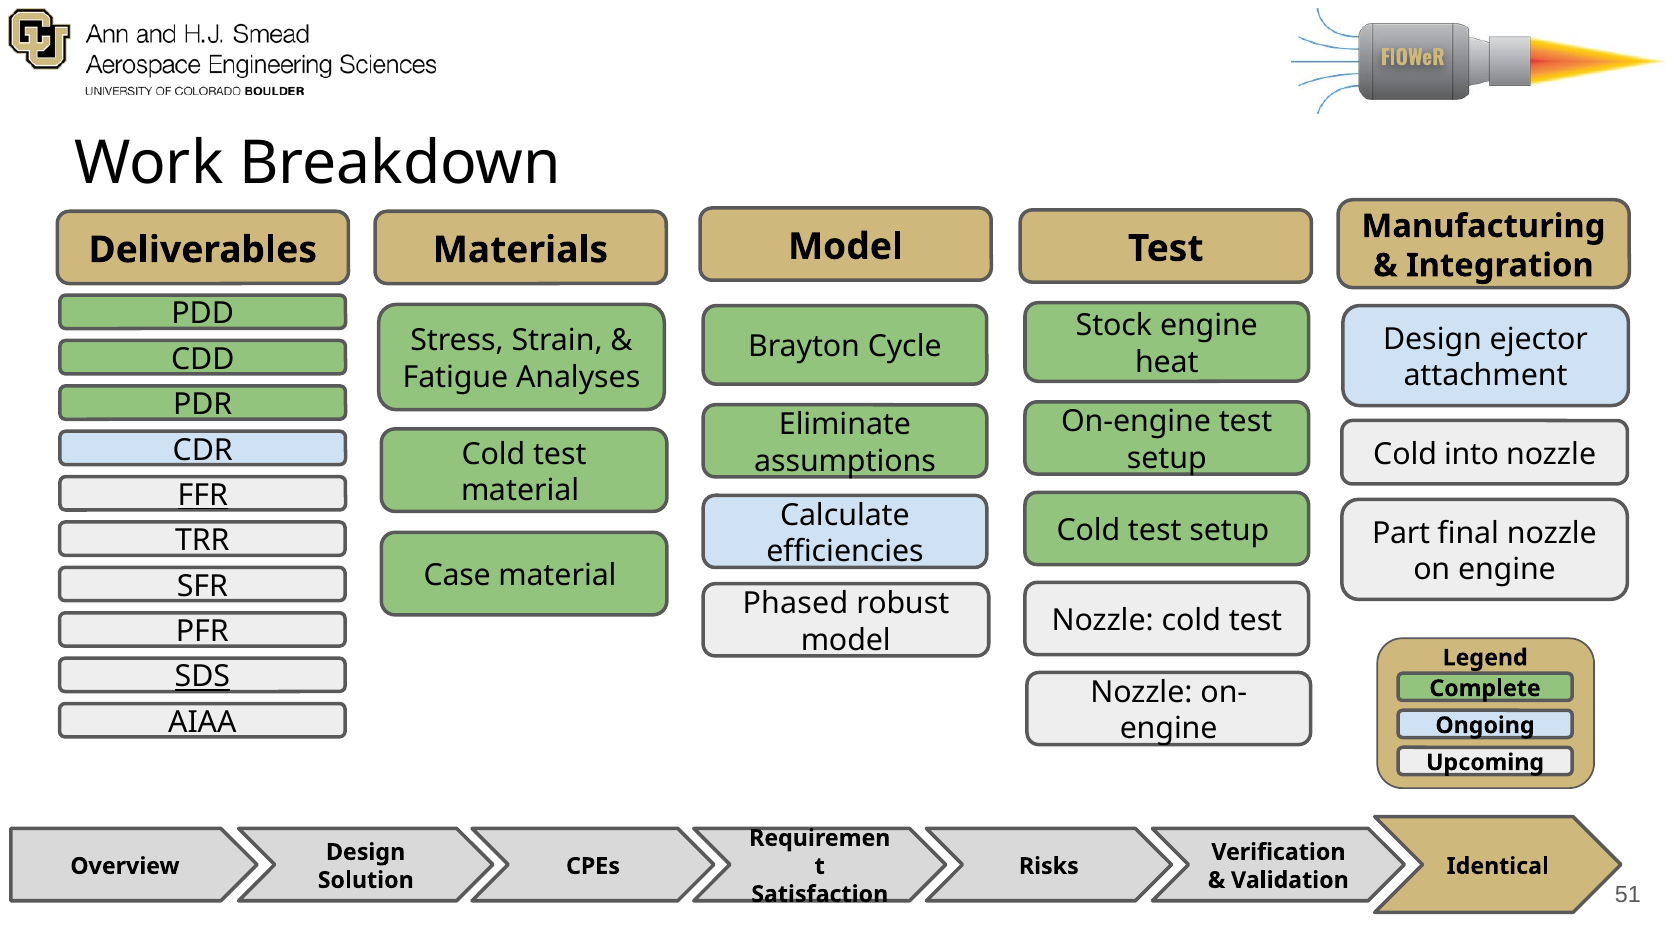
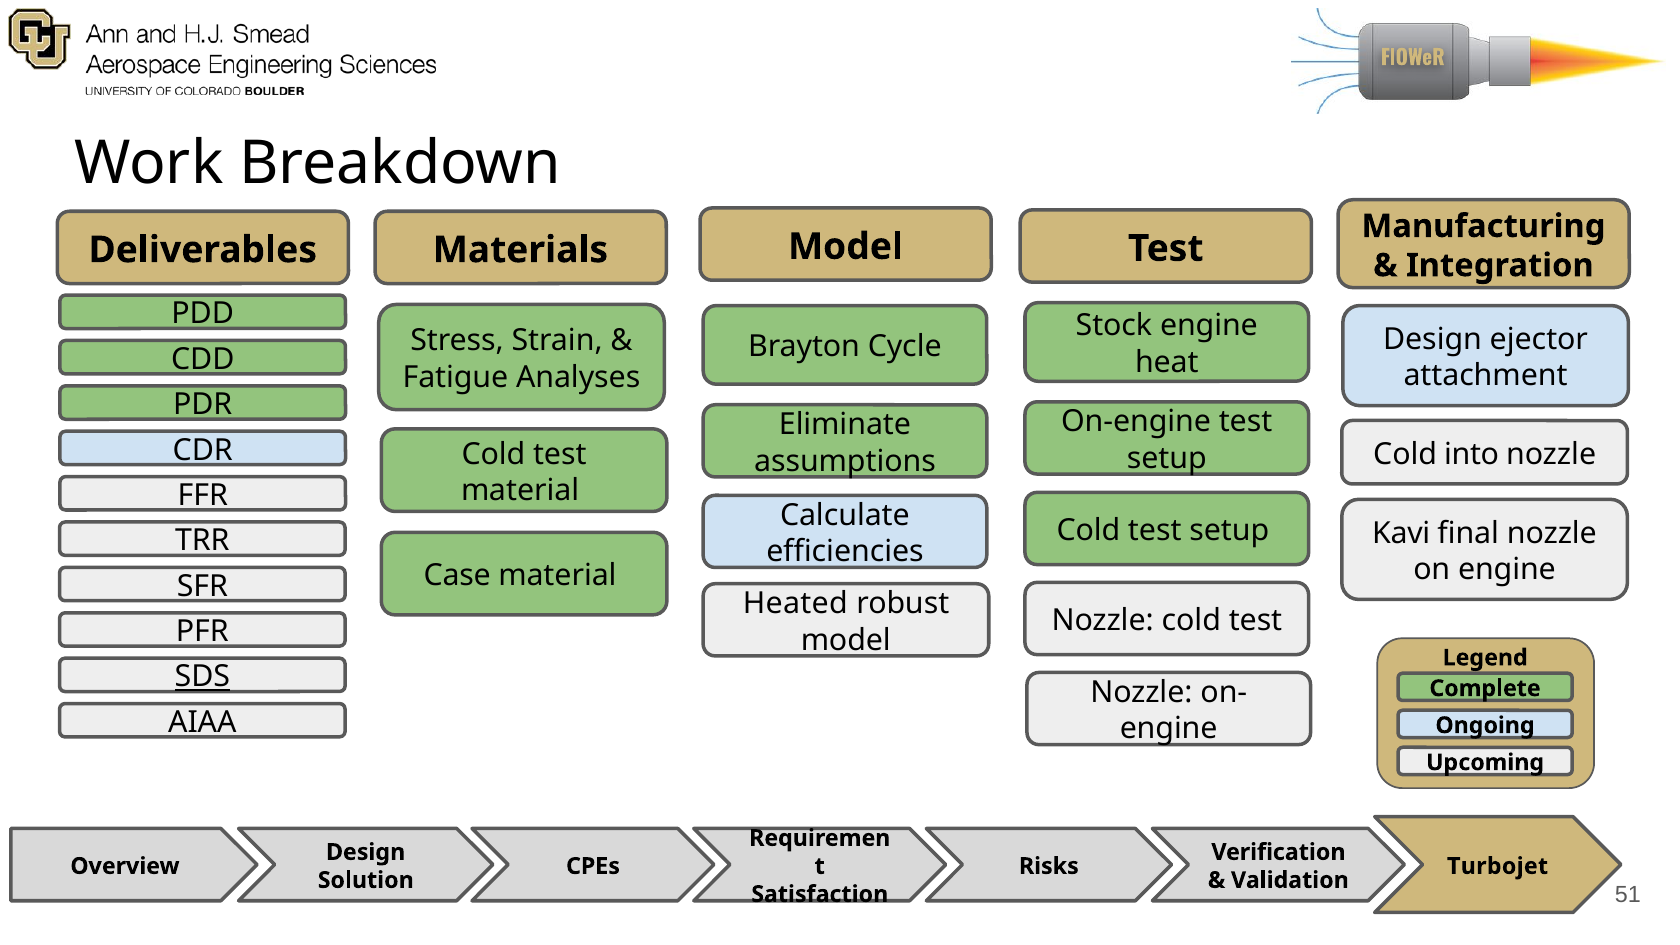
FFR underline: present -> none (203, 495)
Part: Part -> Kavi (1401, 533)
Phased: Phased -> Heated (795, 604)
Identical: Identical -> Turbojet (1498, 866)
